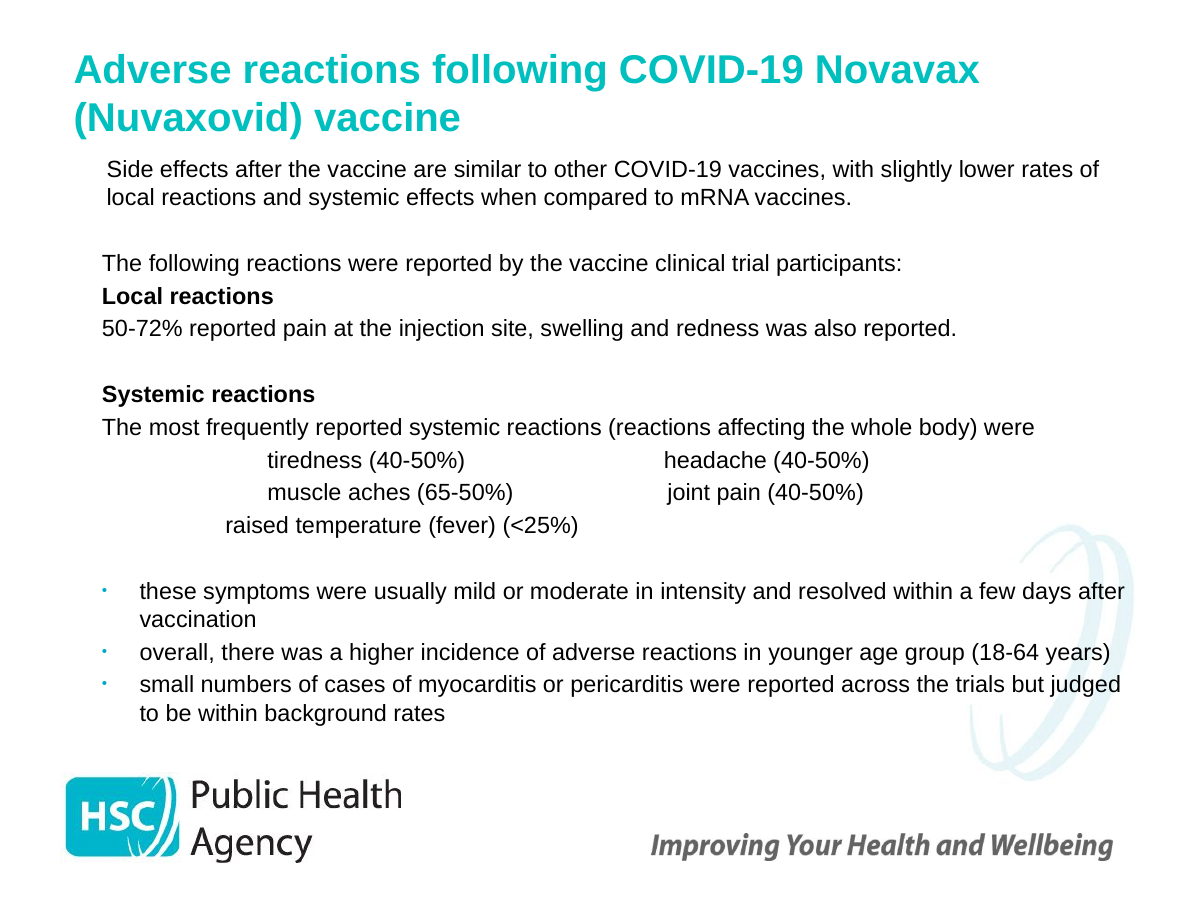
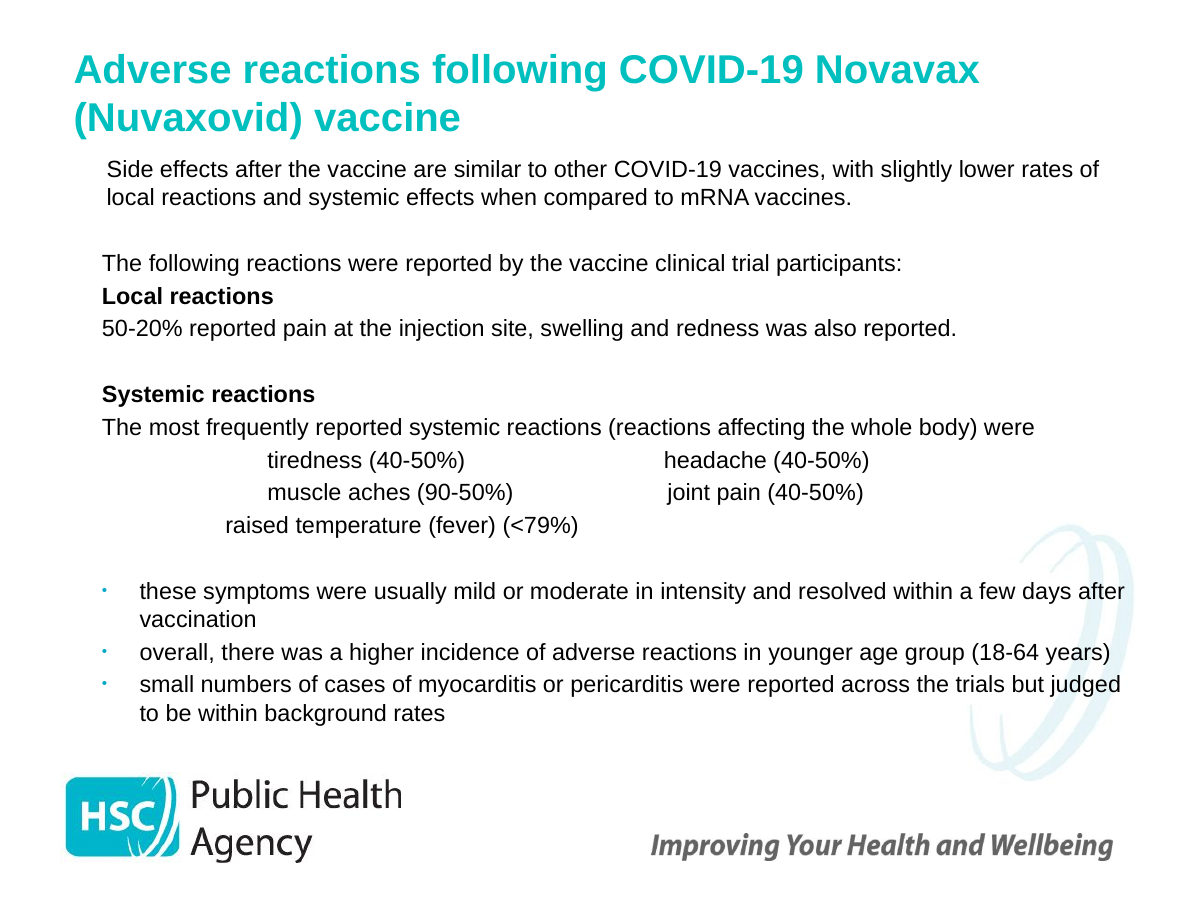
50-72%: 50-72% -> 50-20% (142, 329)
65-50%: 65-50% -> 90-50% (465, 493)
<25%: <25% -> <79% (541, 525)
